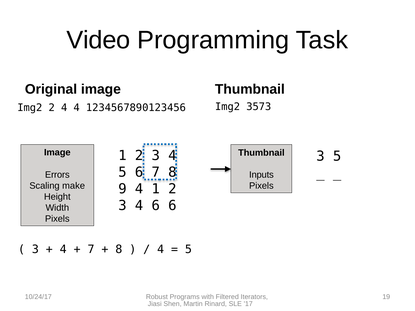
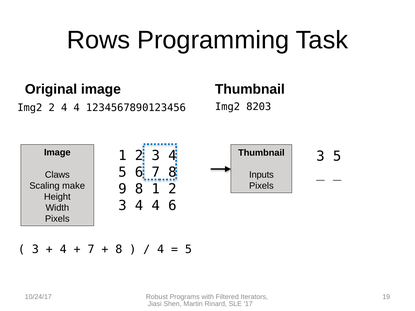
Video: Video -> Rows (98, 40)
3573: 3573 -> 8203 (259, 107)
Errors: Errors -> Claws (57, 175)
9 4: 4 -> 8 (139, 189)
3 4 6: 6 -> 4 (156, 206)
